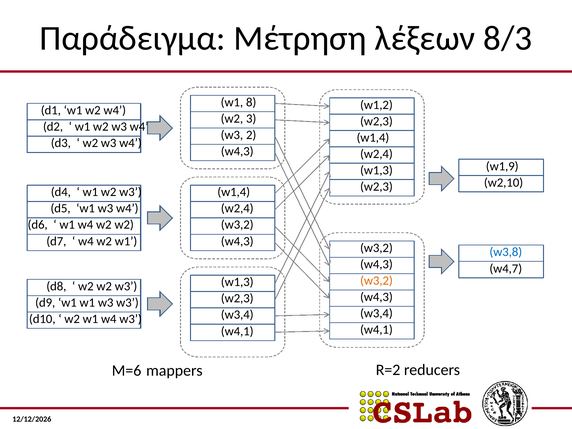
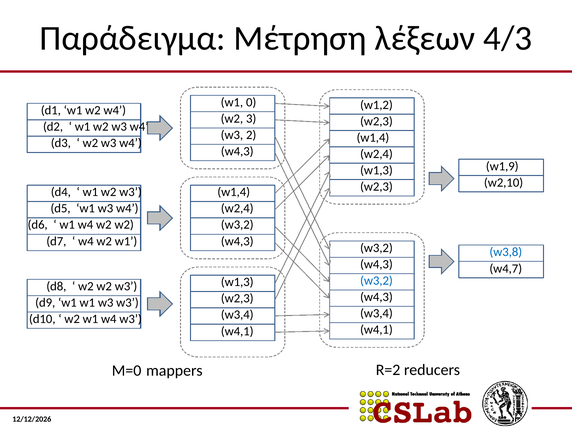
8/3: 8/3 -> 4/3 (508, 38)
8: 8 -> 0 (251, 102)
w3,2 colour: orange -> blue (376, 281)
M=6: M=6 -> M=0 (127, 371)
